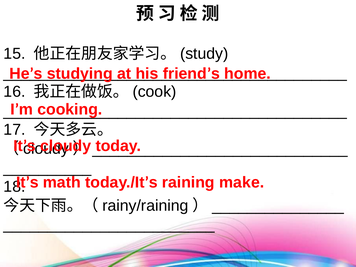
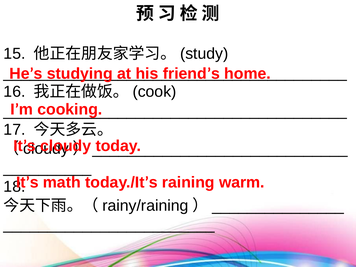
make: make -> warm (242, 182)
